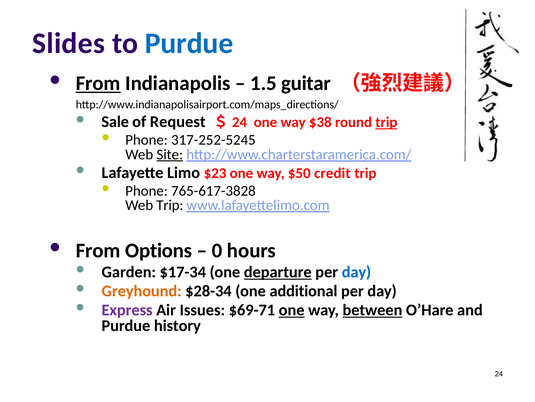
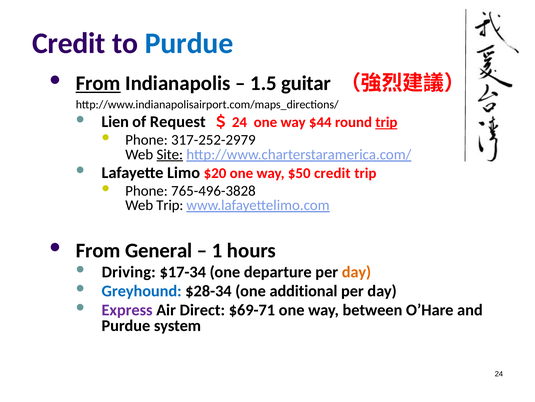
Slides: Slides -> Credit (69, 43)
Sale: Sale -> Lien (115, 122)
$38: $38 -> $44 (320, 122)
317-252-5245: 317-252-5245 -> 317-252-2979 (213, 140)
$23: $23 -> $20 (215, 173)
765-617-3828: 765-617-3828 -> 765-496-3828 (213, 190)
Options: Options -> General (159, 250)
0: 0 -> 1 (217, 250)
Garden: Garden -> Driving (129, 272)
departure underline: present -> none (278, 272)
day colour: blue -> orange (356, 272)
Greyhound colour: orange -> blue (142, 290)
Issues: Issues -> Direct (202, 309)
one underline: present -> none (292, 309)
between underline: present -> none (372, 309)
history: history -> system (177, 325)
